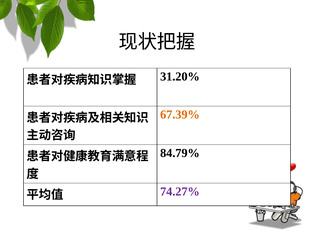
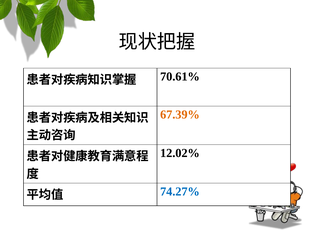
31.20%: 31.20% -> 70.61% (180, 76)
84.79%: 84.79% -> 12.02% (180, 153)
74.27% colour: purple -> blue (180, 191)
